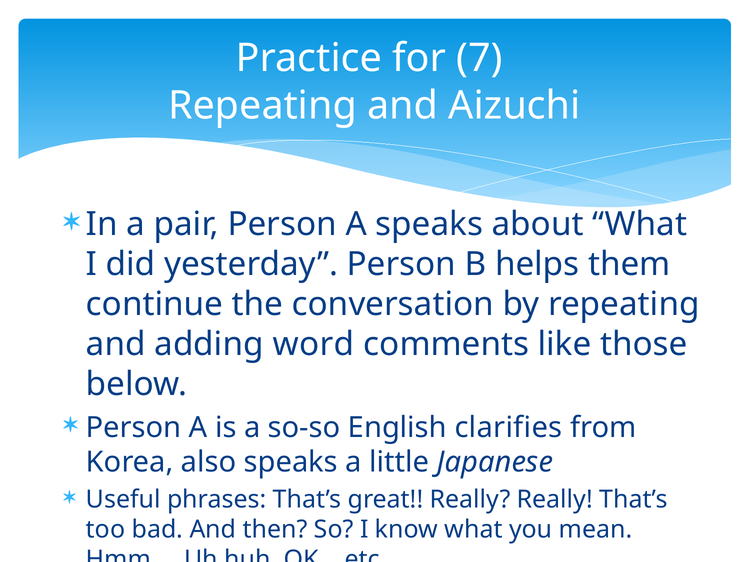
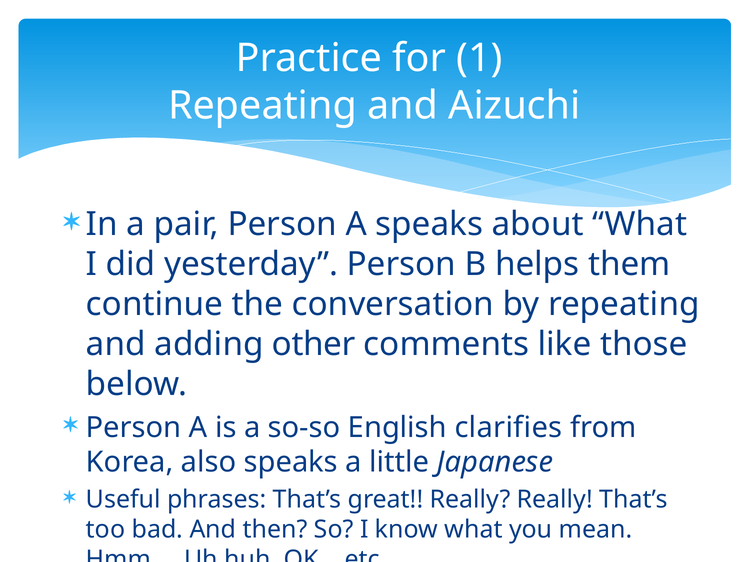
7: 7 -> 1 (480, 58)
word: word -> other (314, 344)
